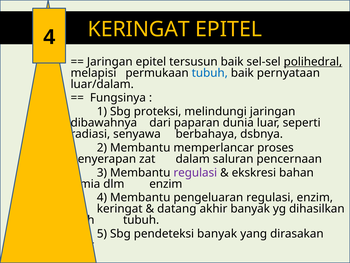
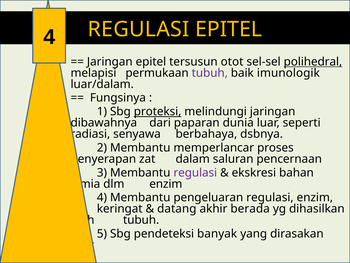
KERINGAT: KERINGAT -> REGULASI (139, 29)
tersusun baik: baik -> otot (232, 62)
tubuh colour: blue -> purple (210, 73)
pernyataan: pernyataan -> imunologik (288, 73)
proteksi underline: none -> present (158, 111)
akhir banyak: banyak -> berada (250, 208)
